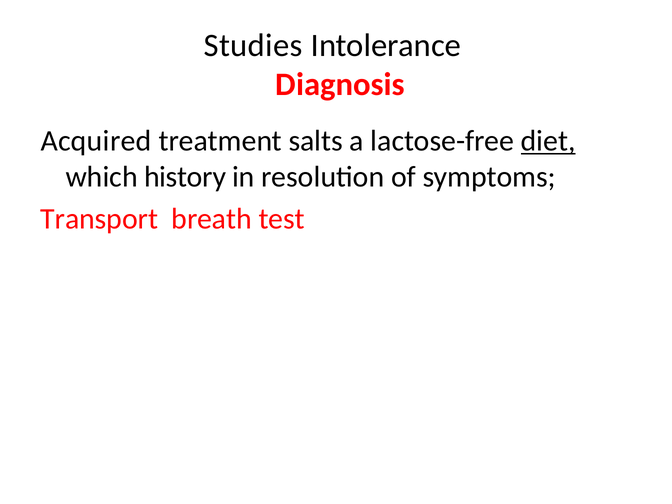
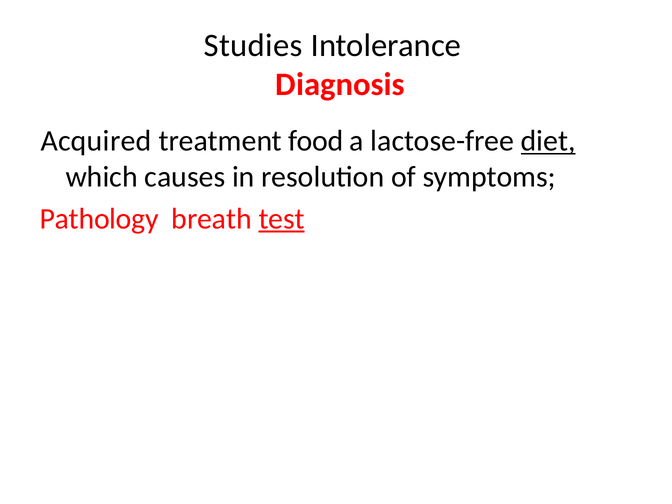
salts: salts -> food (316, 141)
history: history -> causes (185, 177)
Transport: Transport -> Pathology (99, 219)
test underline: none -> present (282, 219)
